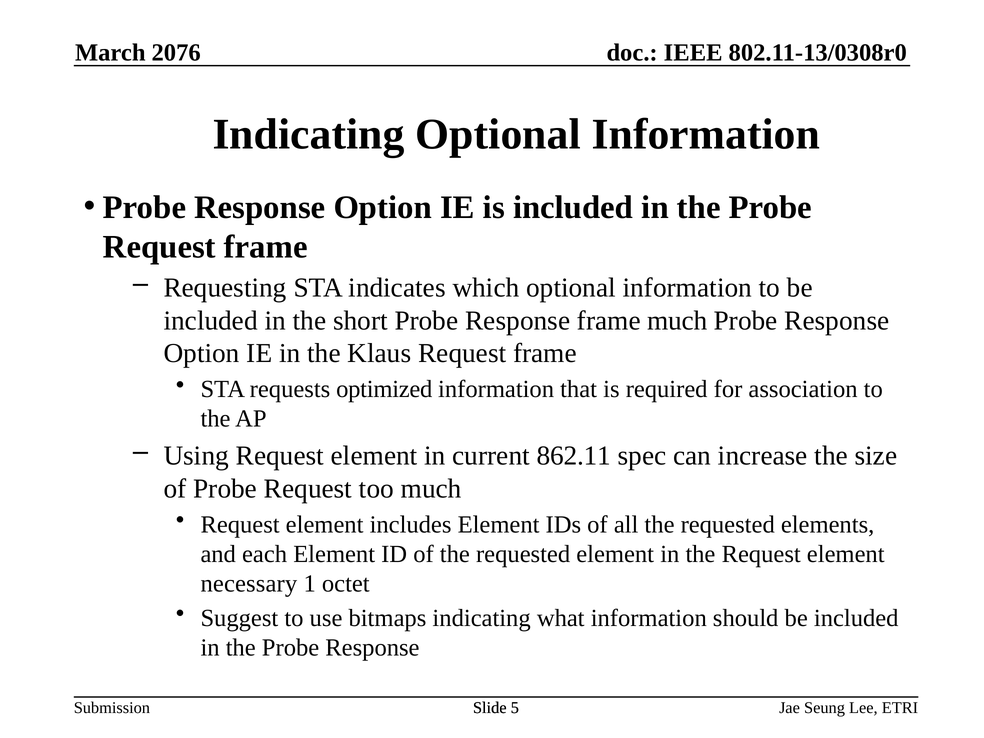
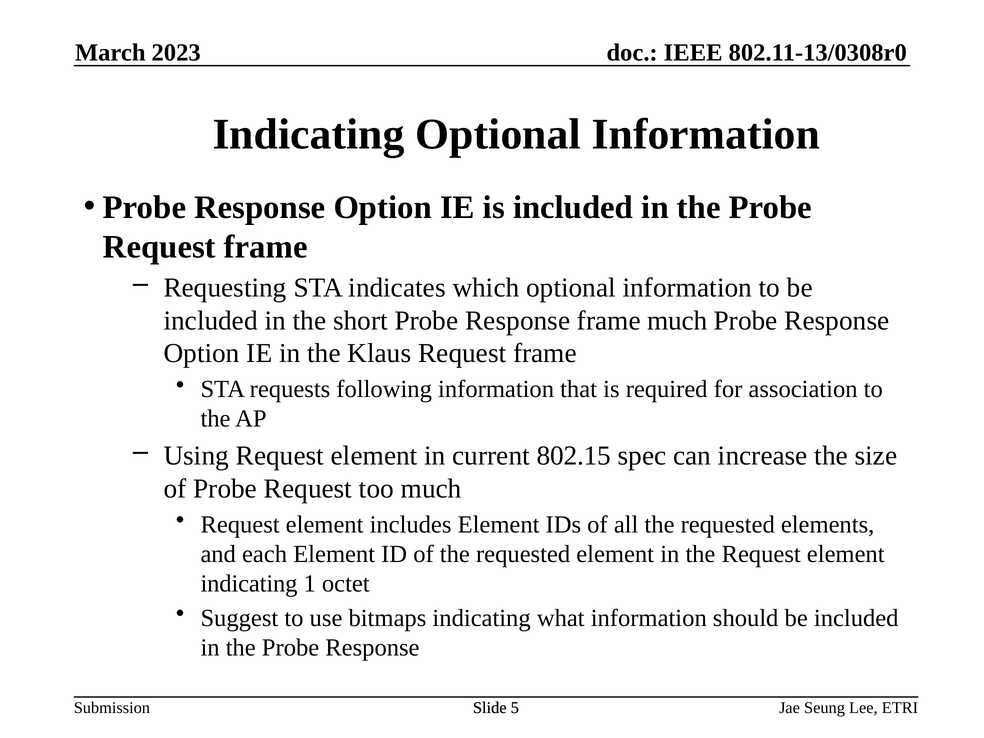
2076: 2076 -> 2023 (176, 53)
optimized: optimized -> following (384, 389)
862.11: 862.11 -> 802.15 (574, 456)
necessary: necessary -> indicating (249, 583)
